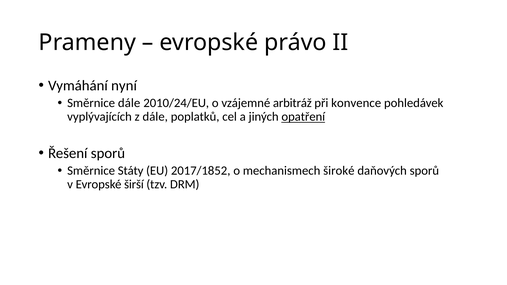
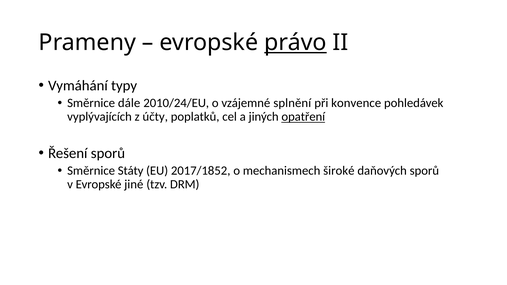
právo underline: none -> present (295, 43)
nyní: nyní -> typy (124, 86)
arbitráž: arbitráž -> splnění (292, 103)
z dále: dále -> účty (155, 117)
širší: širší -> jiné (134, 184)
